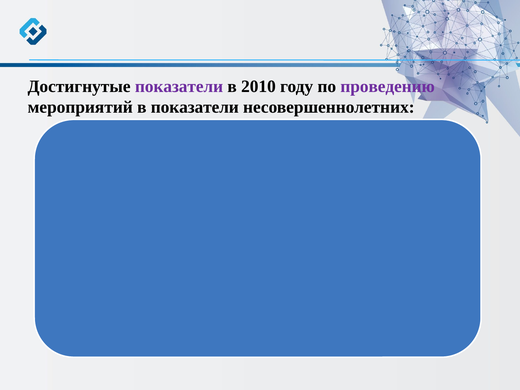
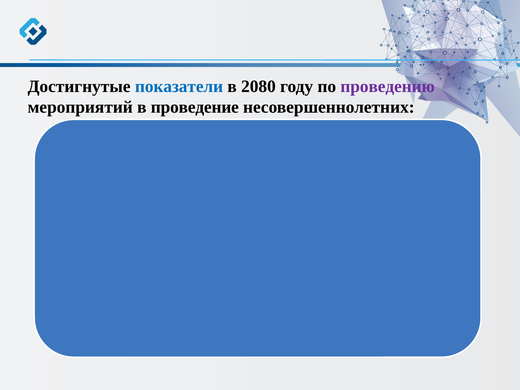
показатели colour: purple -> blue (179, 86)
2010: 2010 -> 2080 (258, 86)
в показатели: показатели -> проведение (195, 107)
